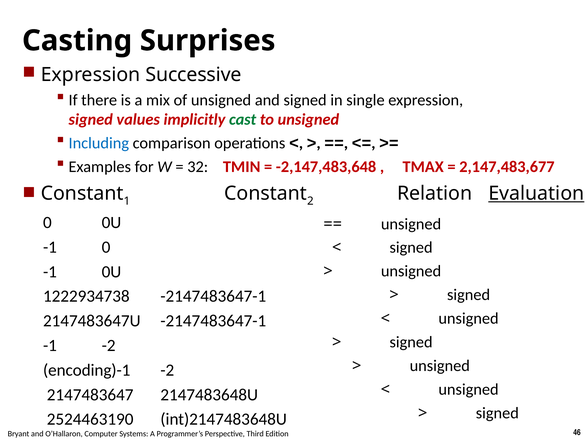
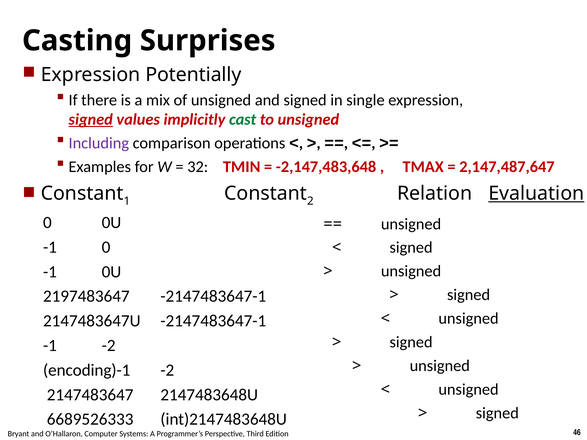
Successive: Successive -> Potentially (194, 75)
signed underline: none -> present (91, 120)
Including colour: blue -> purple (99, 143)
2,147,483,677: 2,147,483,677 -> 2,147,487,647 (507, 167)
1222934738: 1222934738 -> 2197483647 (86, 297)
2524463190: 2524463190 -> 6689526333 (90, 420)
